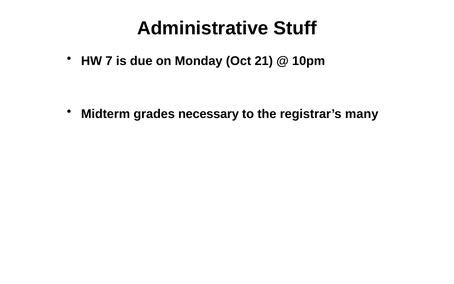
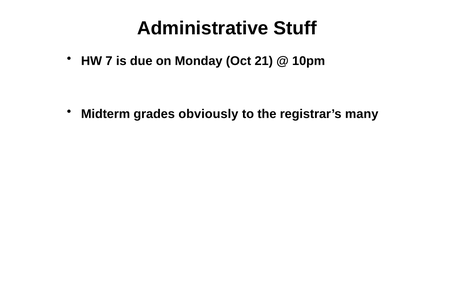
necessary: necessary -> obviously (208, 114)
